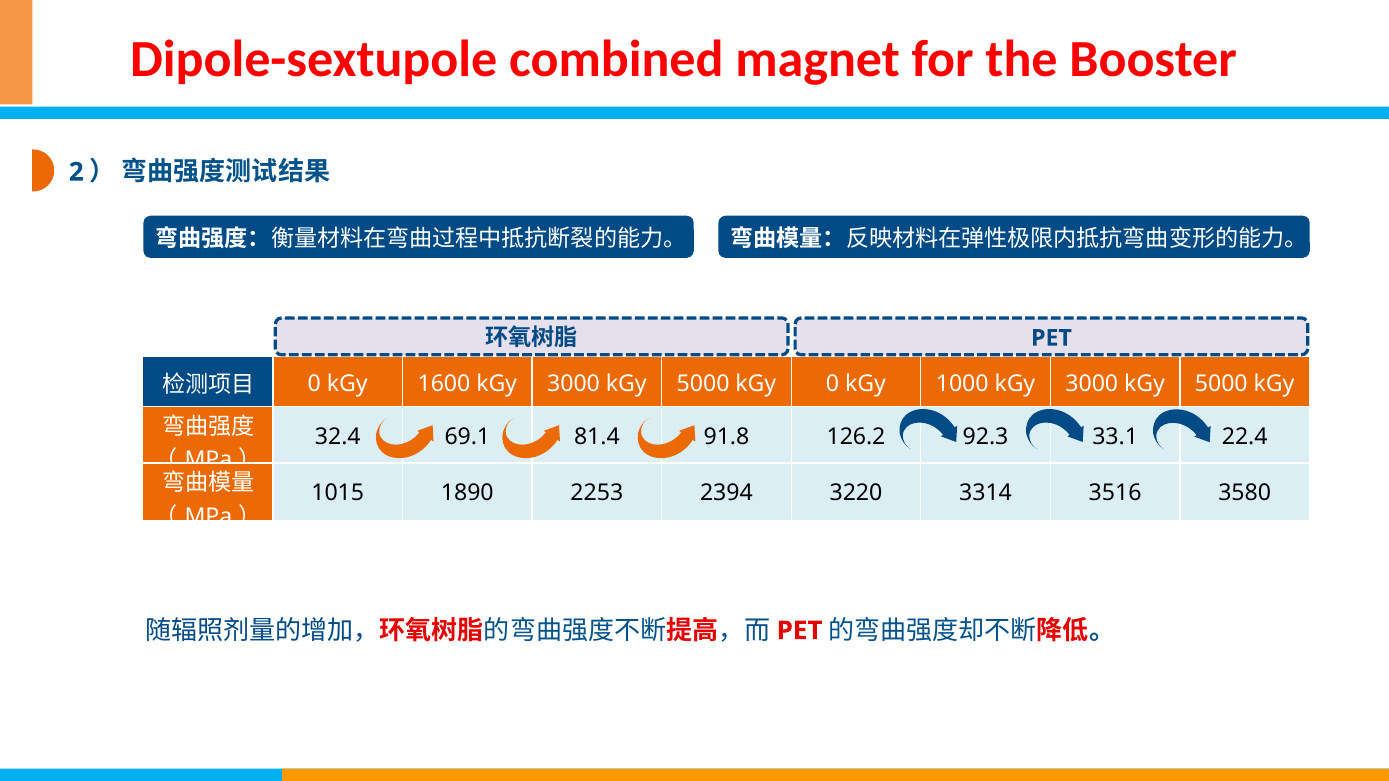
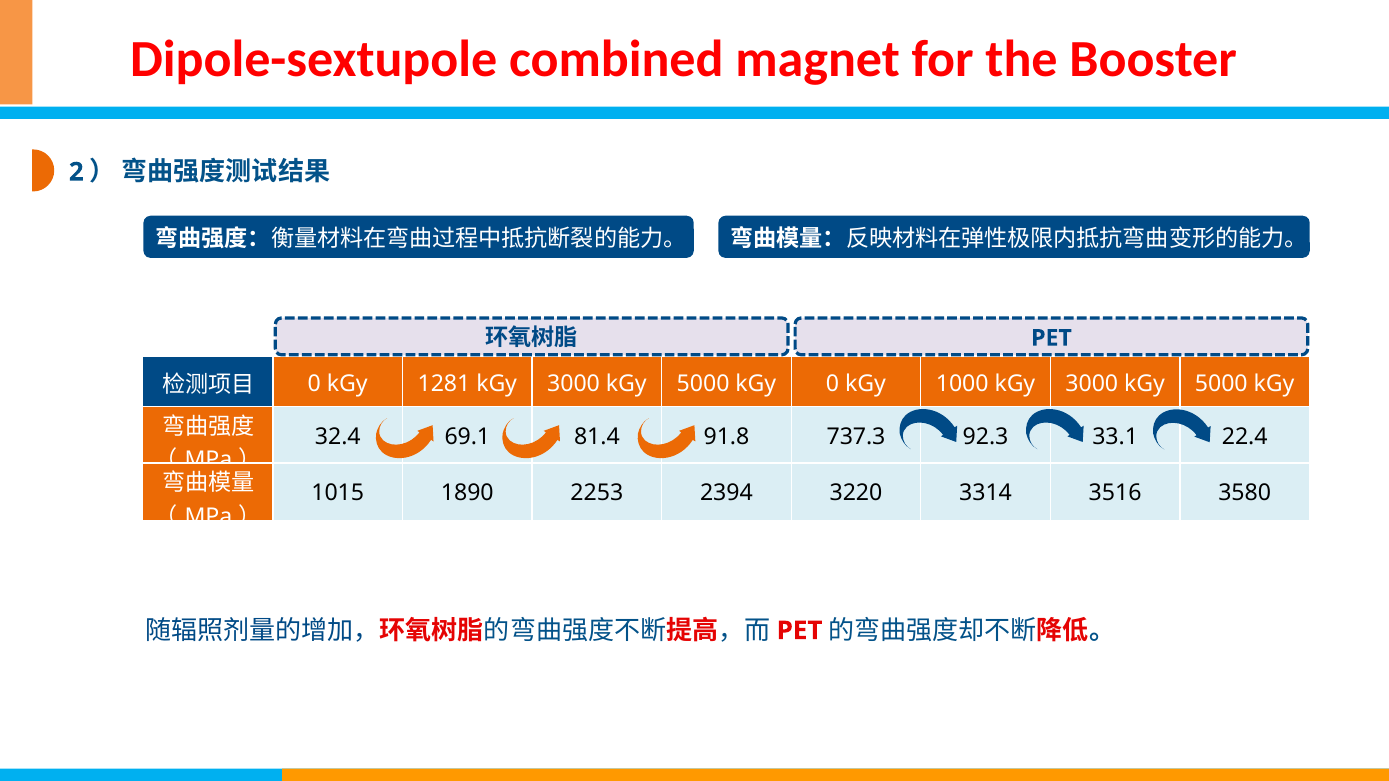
1600: 1600 -> 1281 (444, 384)
126.2: 126.2 -> 737.3 (856, 437)
